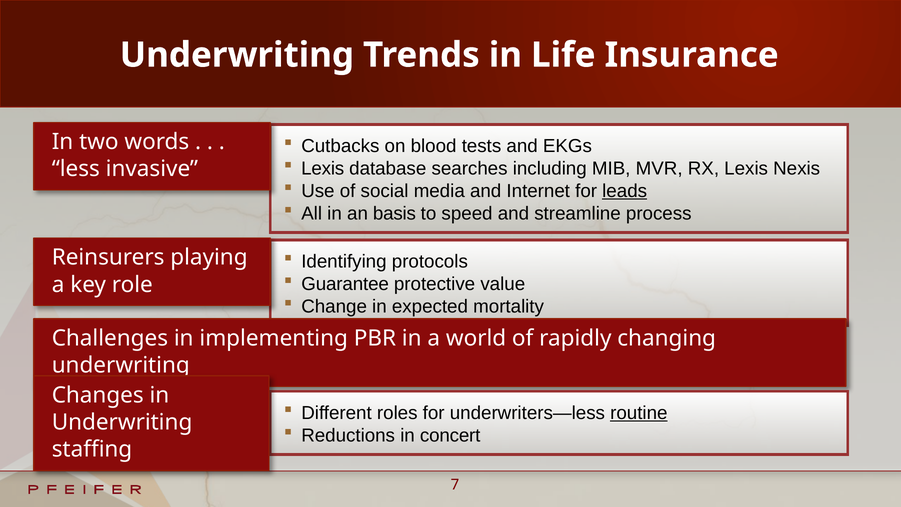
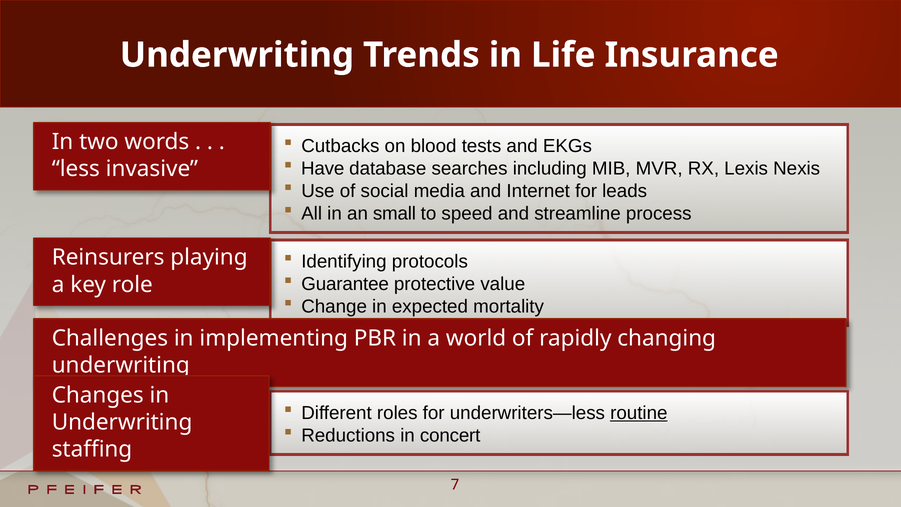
Lexis: Lexis -> Have (323, 168)
leads underline: present -> none (625, 191)
basis: basis -> small (394, 213)
